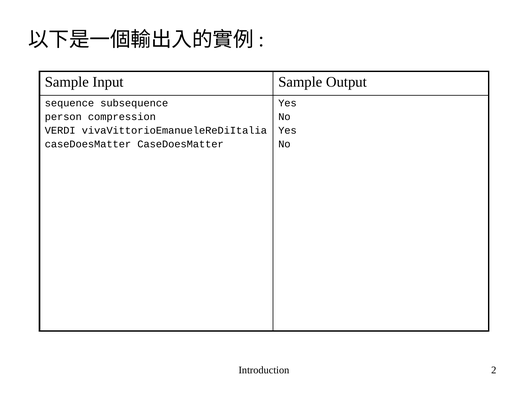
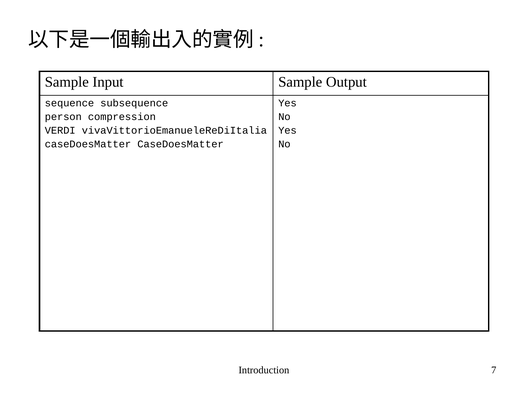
2: 2 -> 7 (494, 370)
